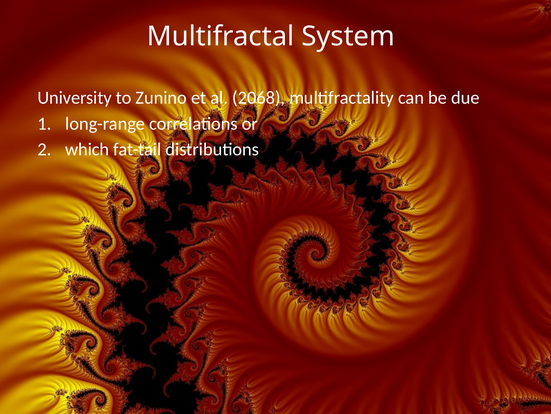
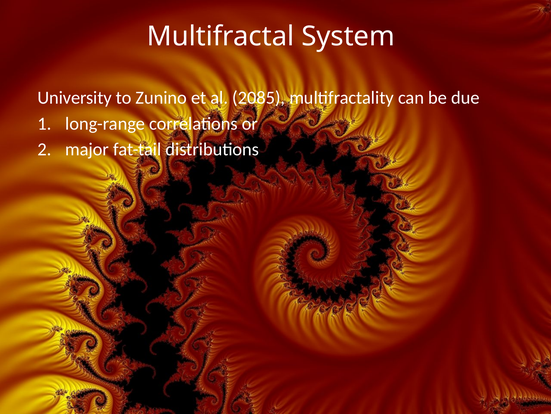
2068: 2068 -> 2085 (259, 98)
which: which -> major (87, 149)
